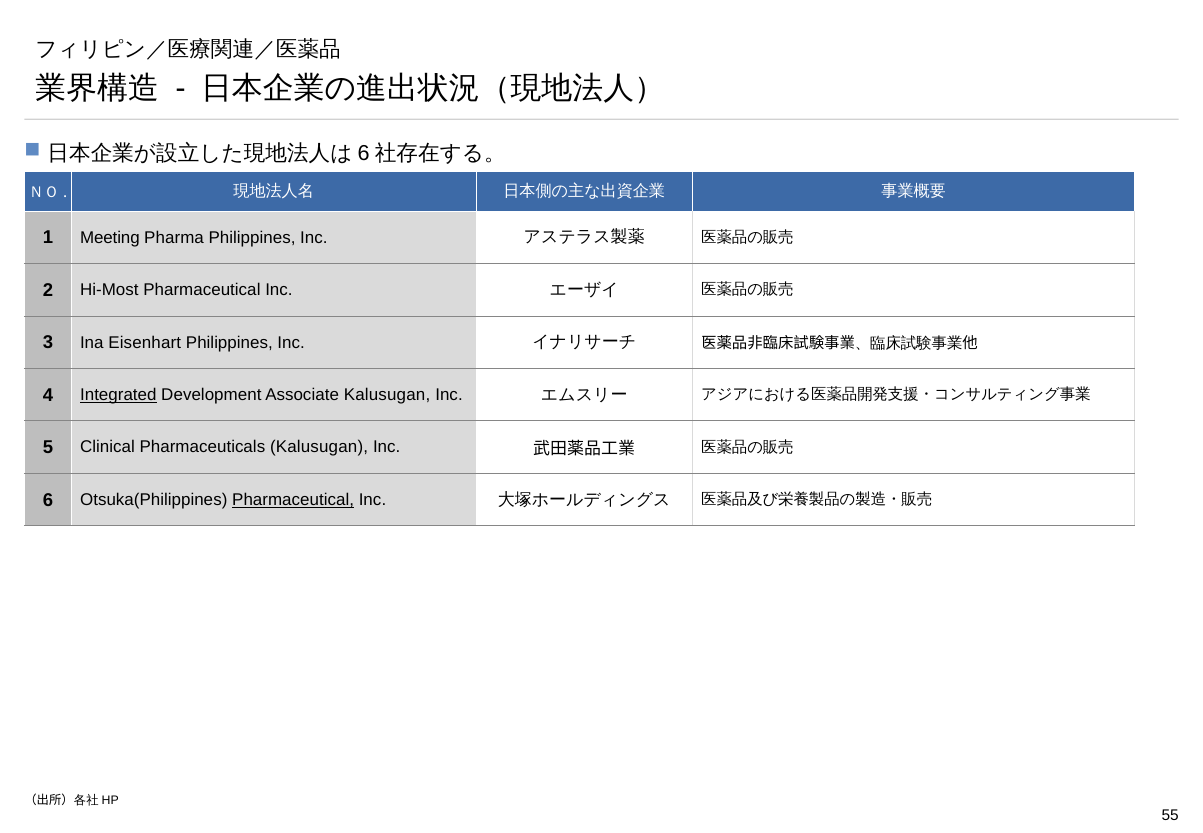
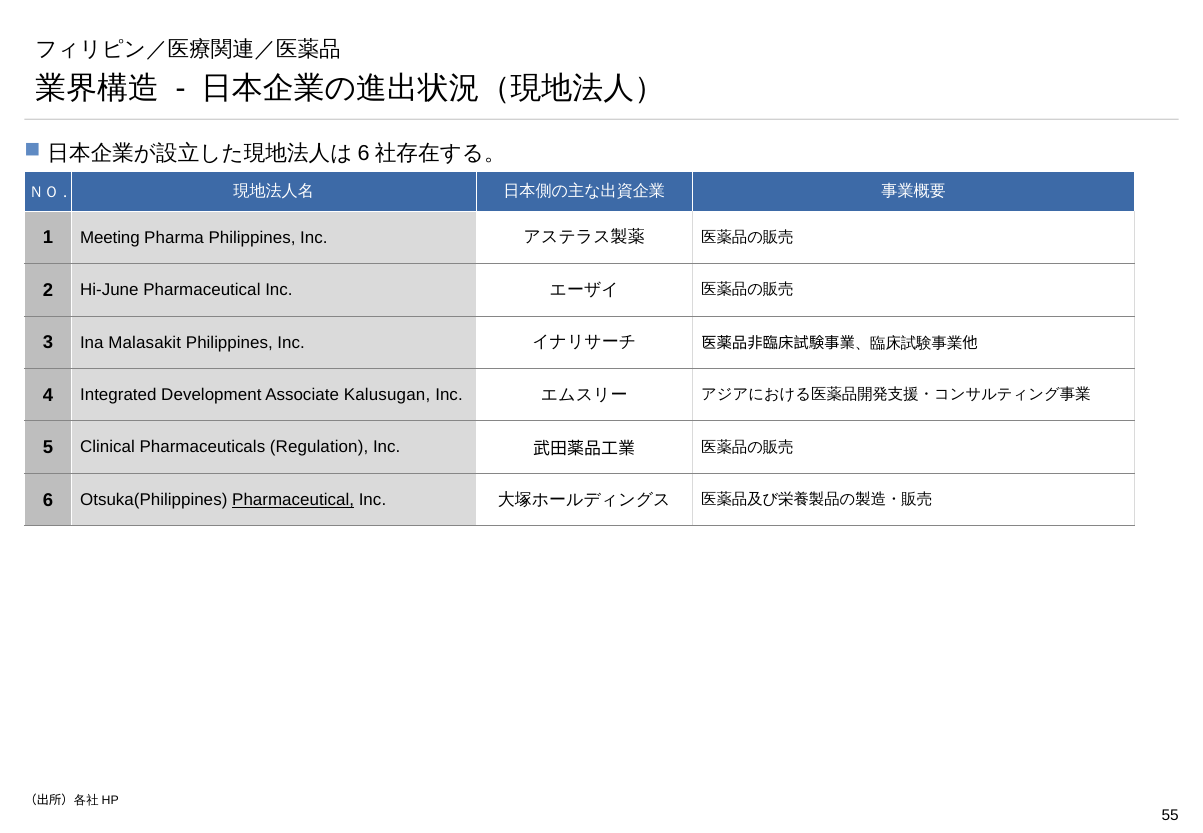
Hi-Most: Hi-Most -> Hi-June (109, 290)
Eisenhart: Eisenhart -> Malasakit (145, 342)
Integrated underline: present -> none (118, 395)
Pharmaceuticals Kalusugan: Kalusugan -> Regulation (319, 447)
